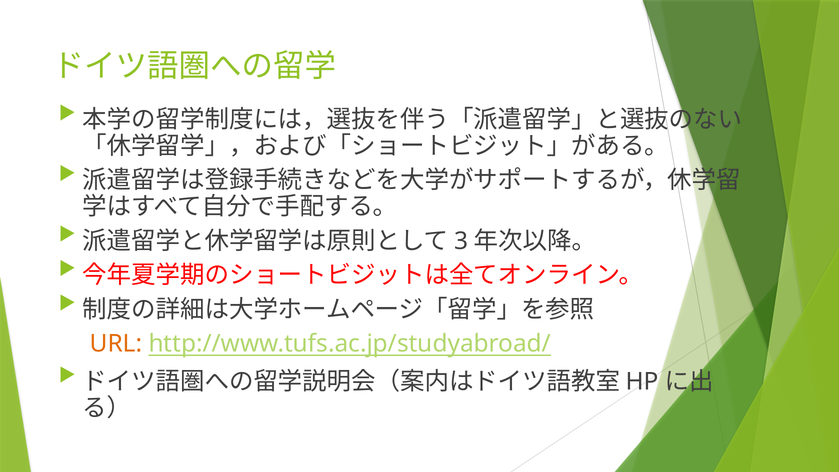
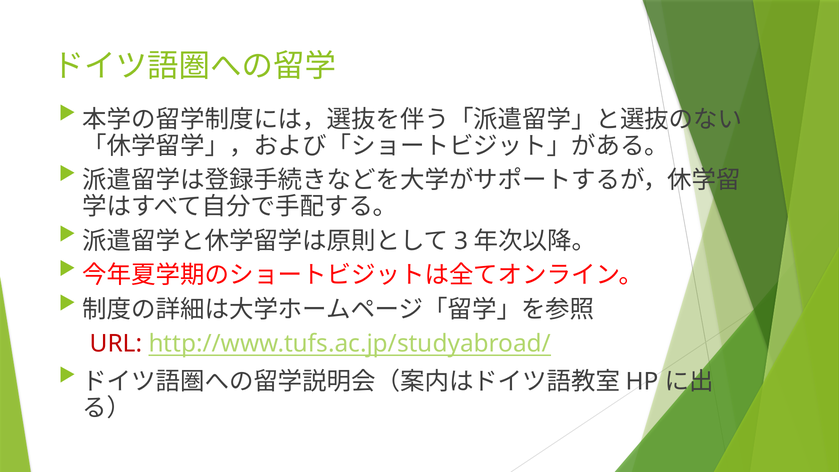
URL colour: orange -> red (116, 344)
